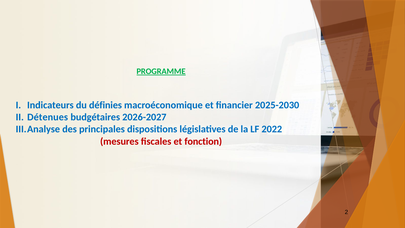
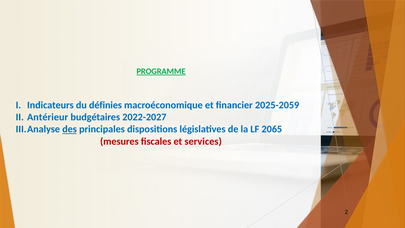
2025-2030: 2025-2030 -> 2025-2059 (277, 105)
Détenues: Détenues -> Antérieur (48, 117)
2026-2027: 2026-2027 -> 2022-2027 (144, 117)
des underline: none -> present (70, 129)
2022: 2022 -> 2065 (272, 129)
fonction: fonction -> services (203, 141)
